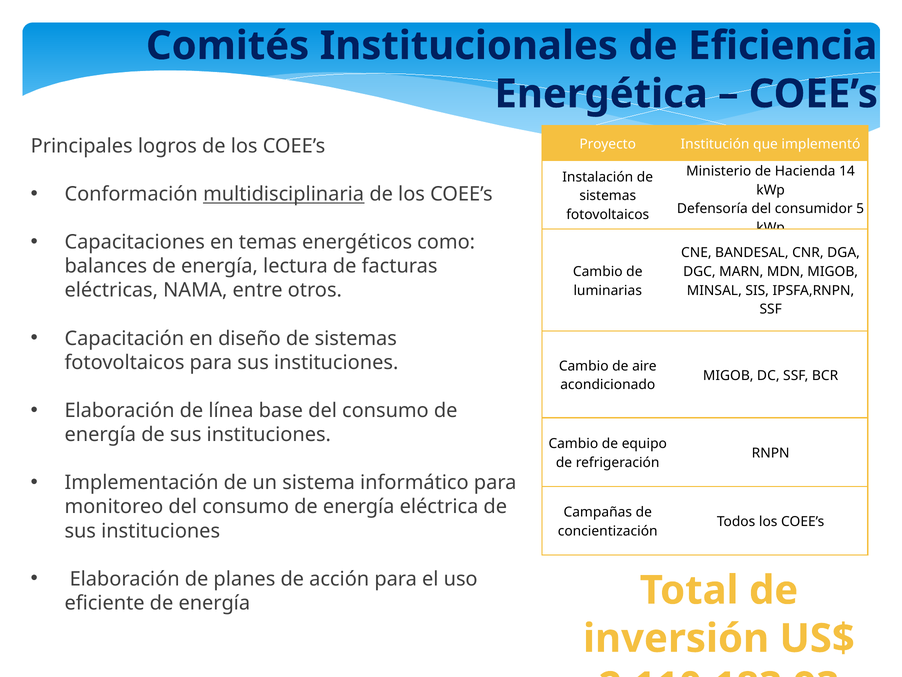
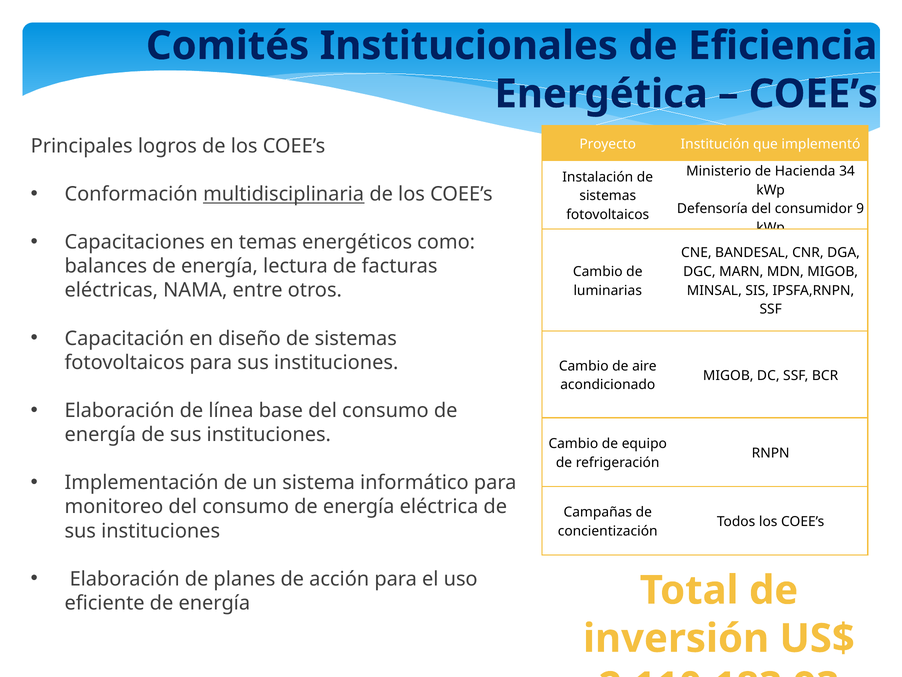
14: 14 -> 34 (847, 171)
5: 5 -> 9 (860, 209)
